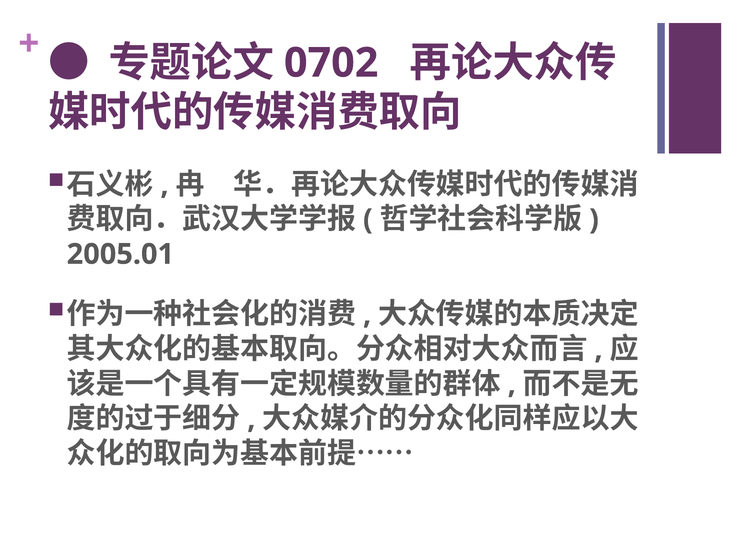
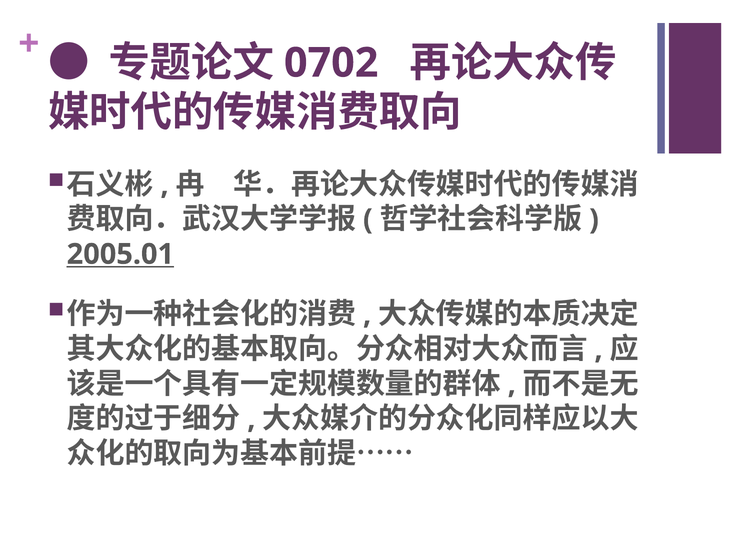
2005.01 underline: none -> present (120, 254)
